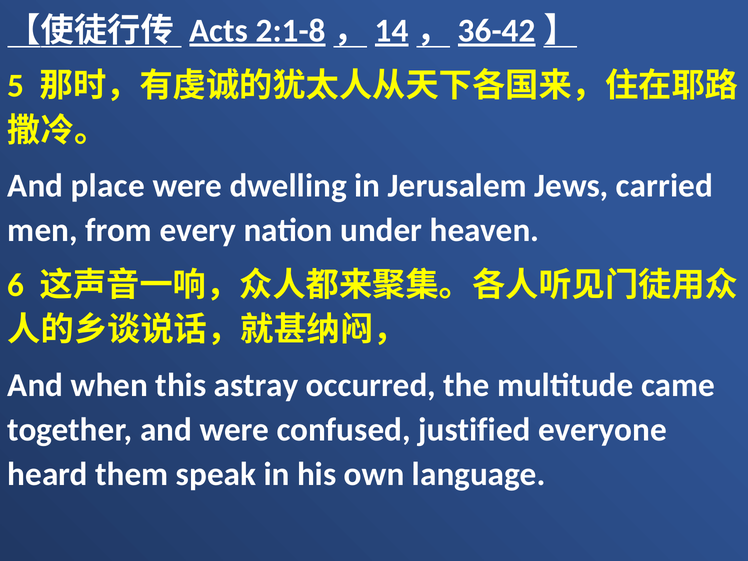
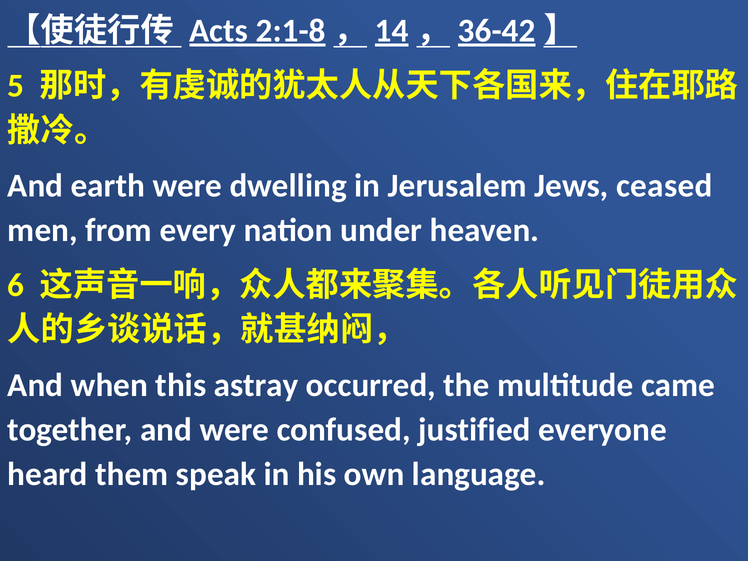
place: place -> earth (108, 186)
carried: carried -> ceased (664, 186)
